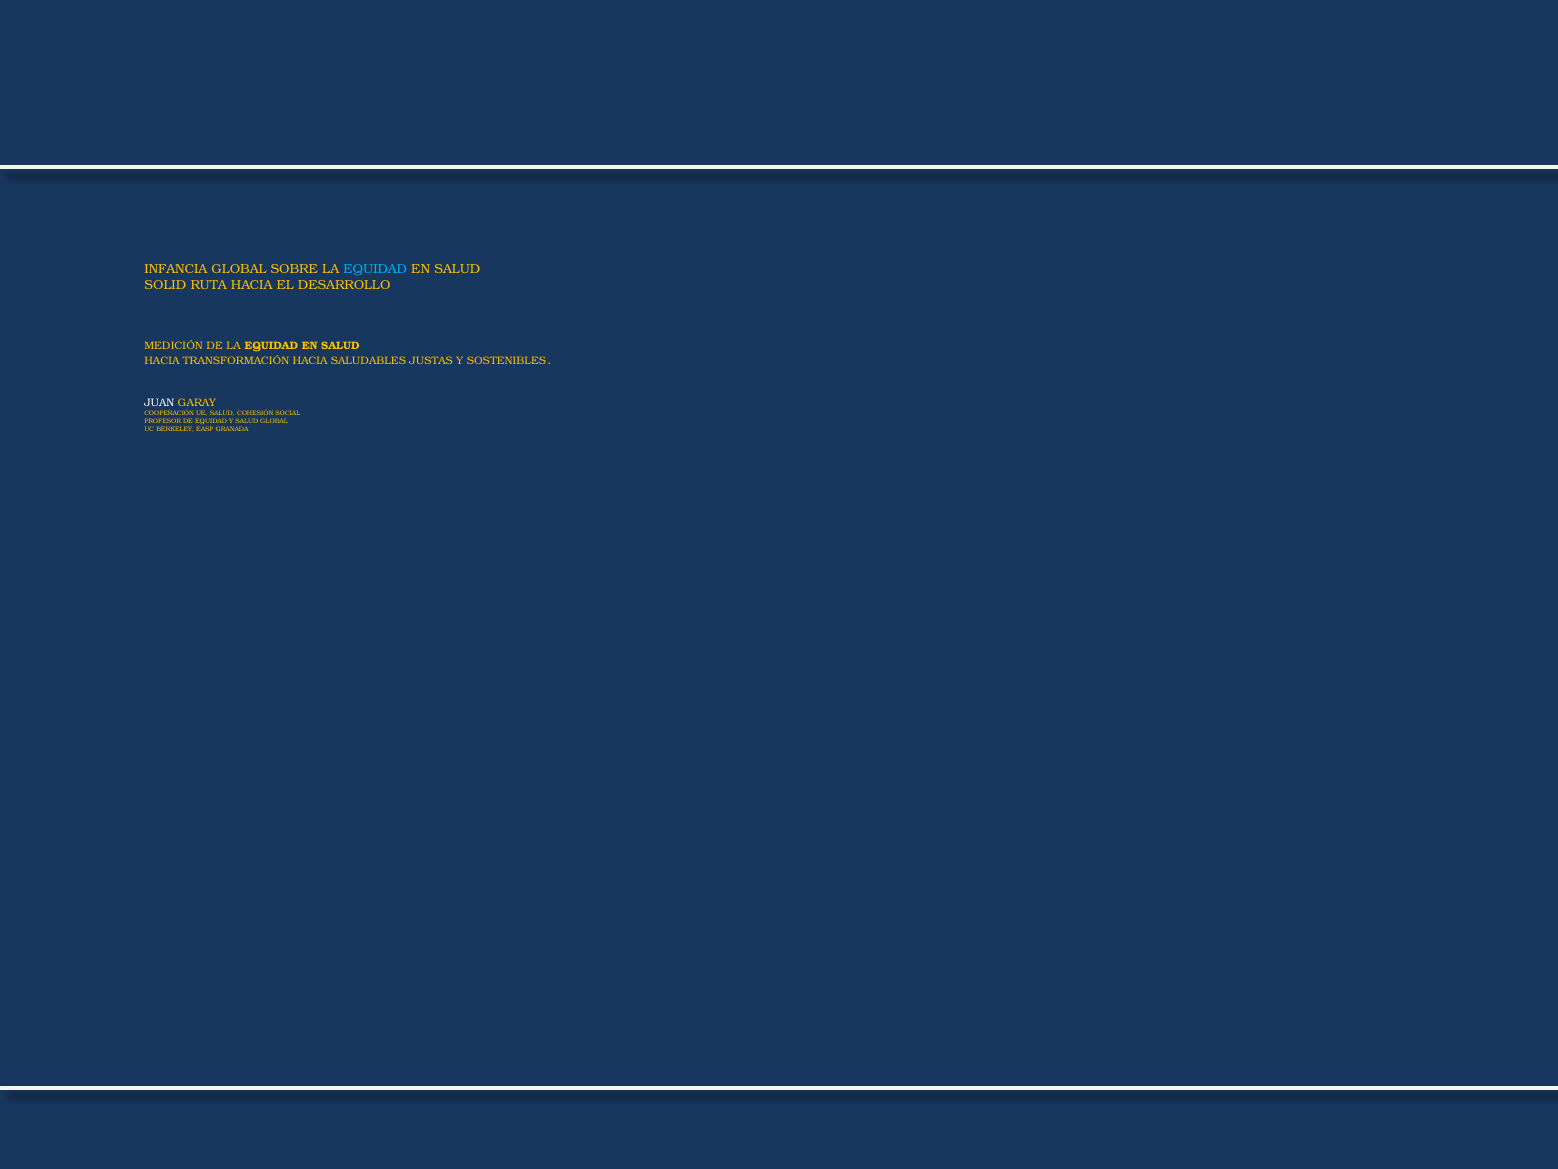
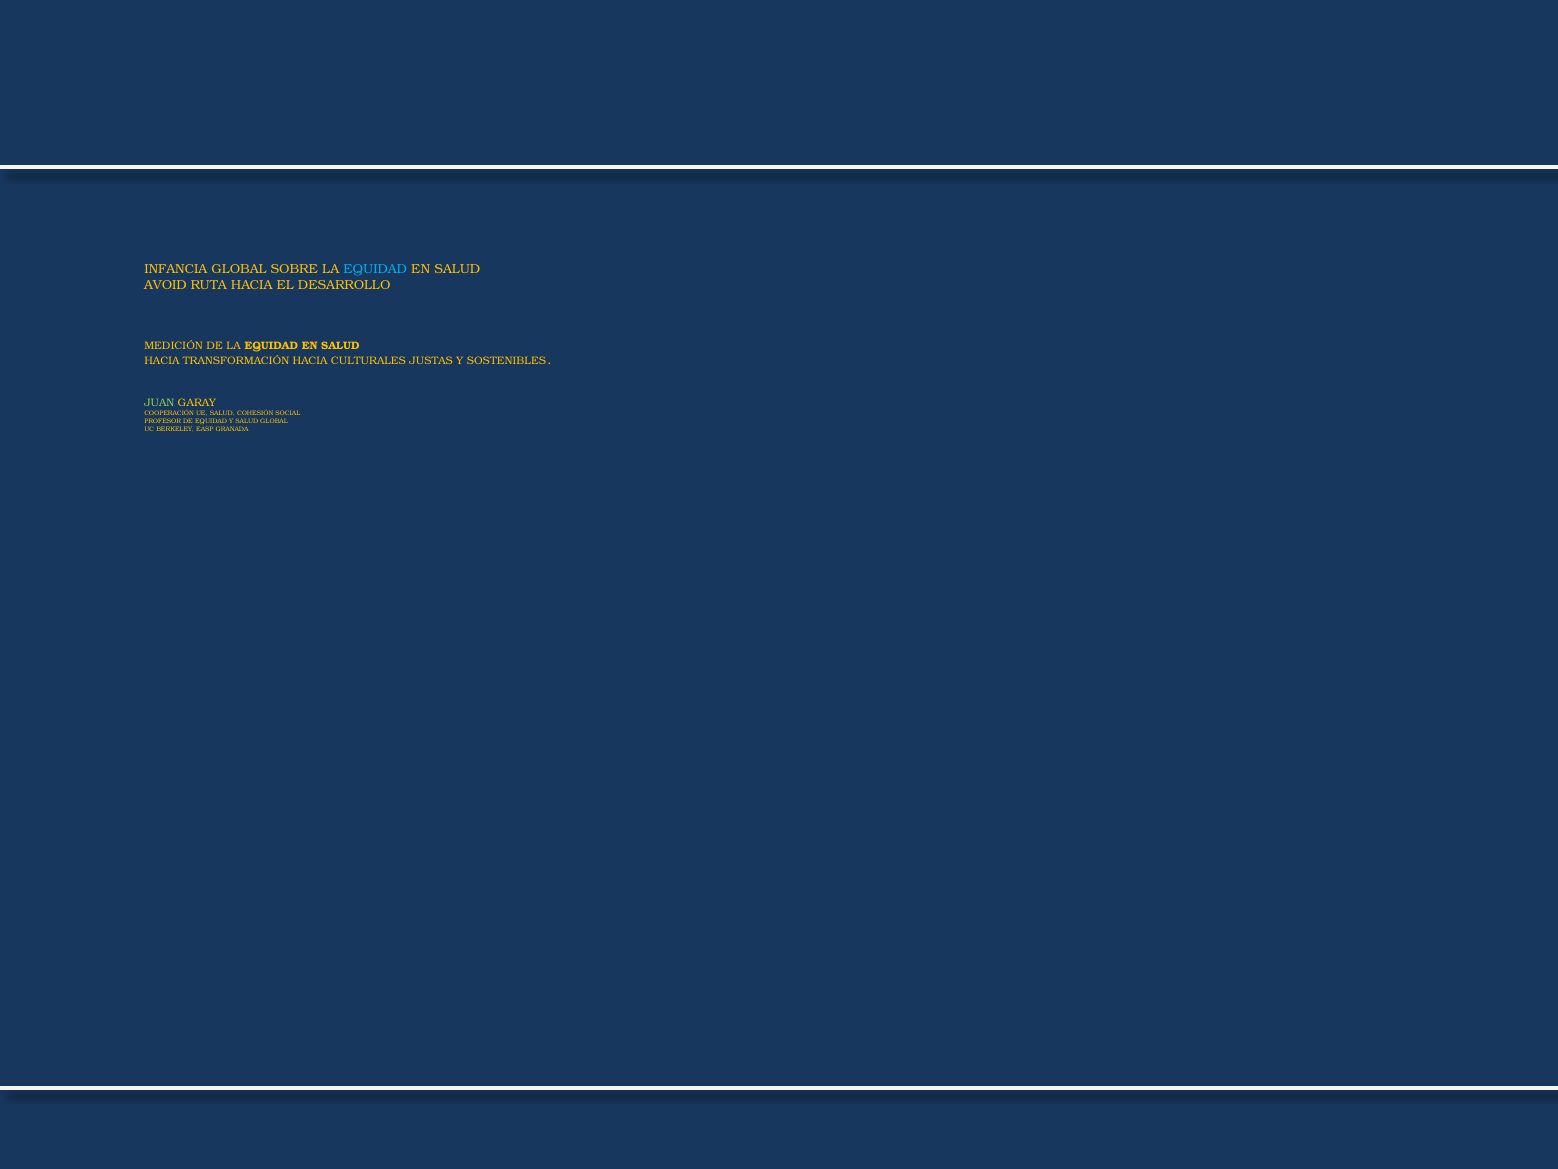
SOLID: SOLID -> AVOID (165, 285)
SALUDABLES: SALUDABLES -> CULTURALES (368, 361)
JUAN colour: white -> light green (159, 403)
